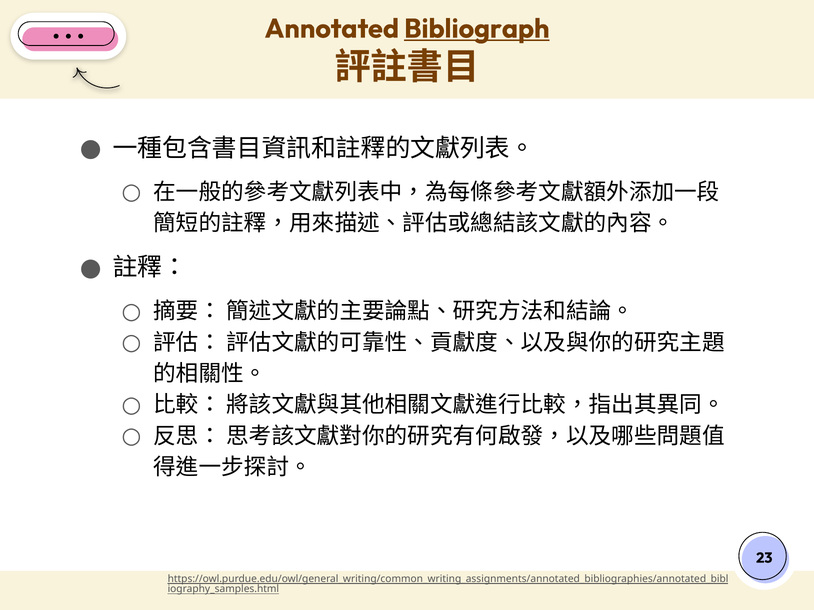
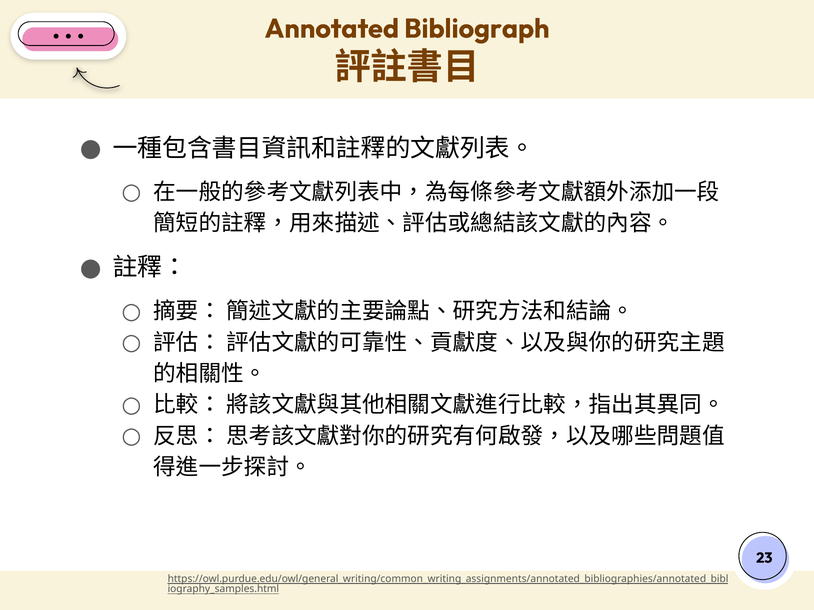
Bibliograph underline: present -> none (477, 29)
